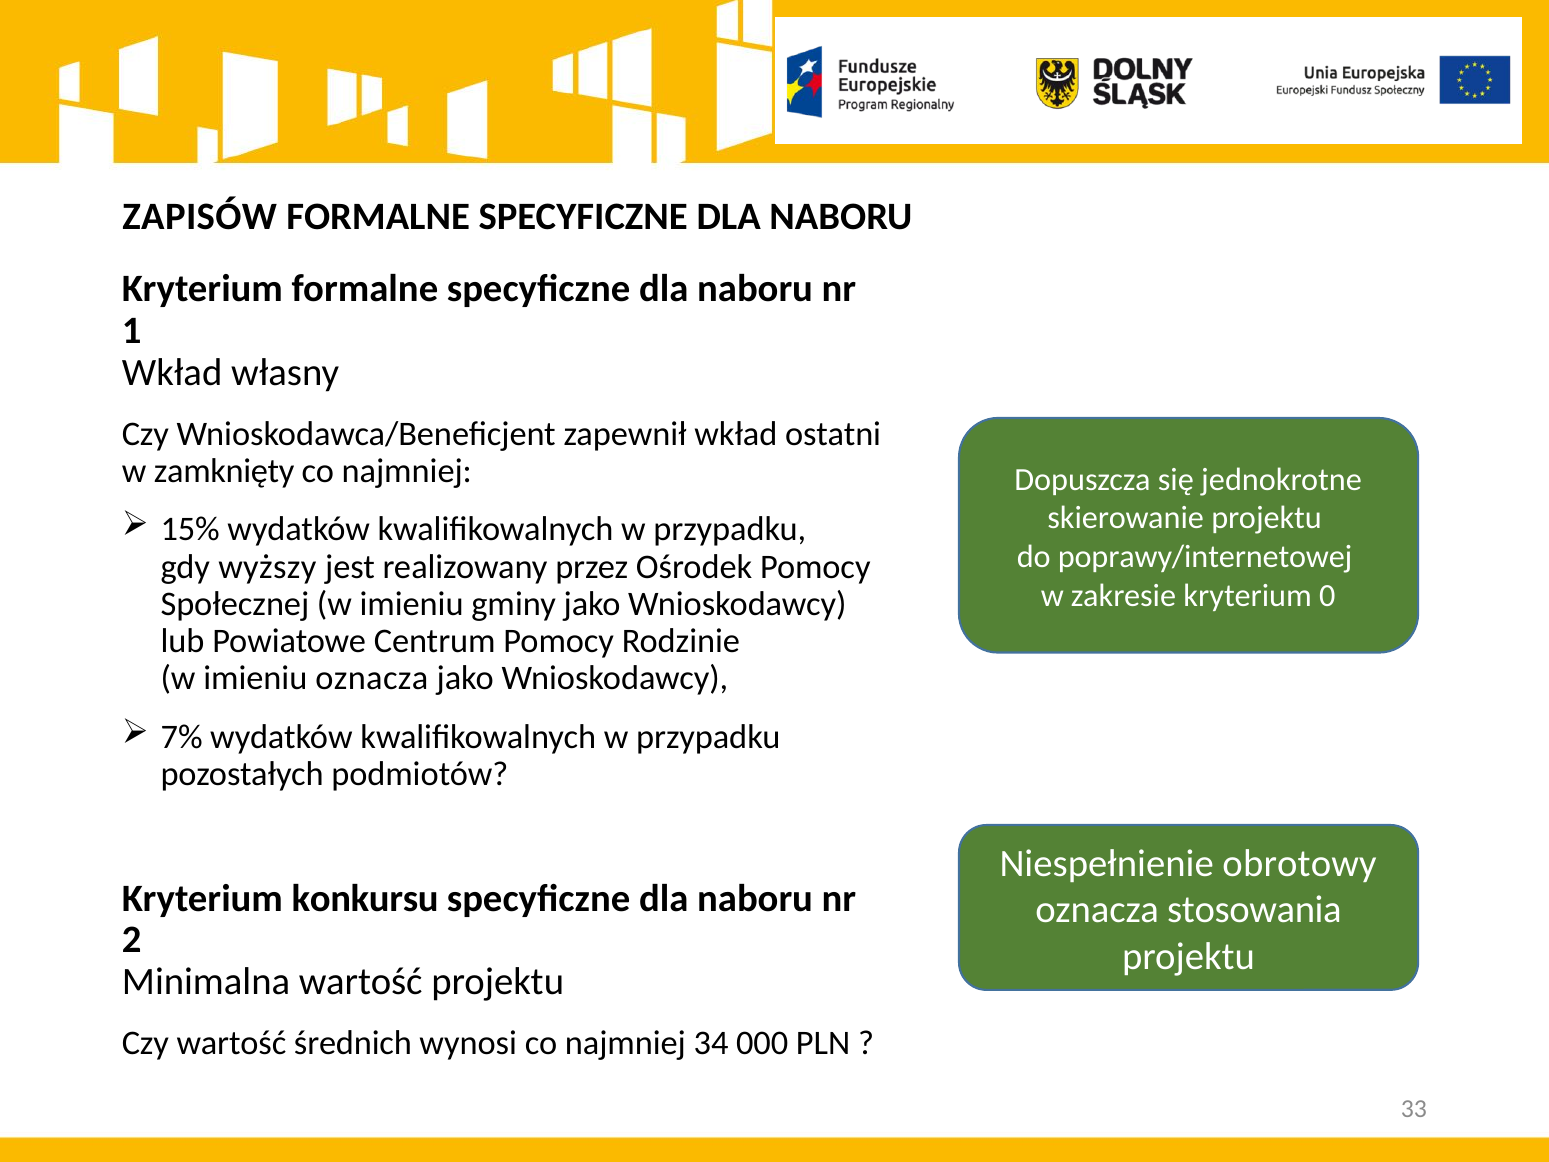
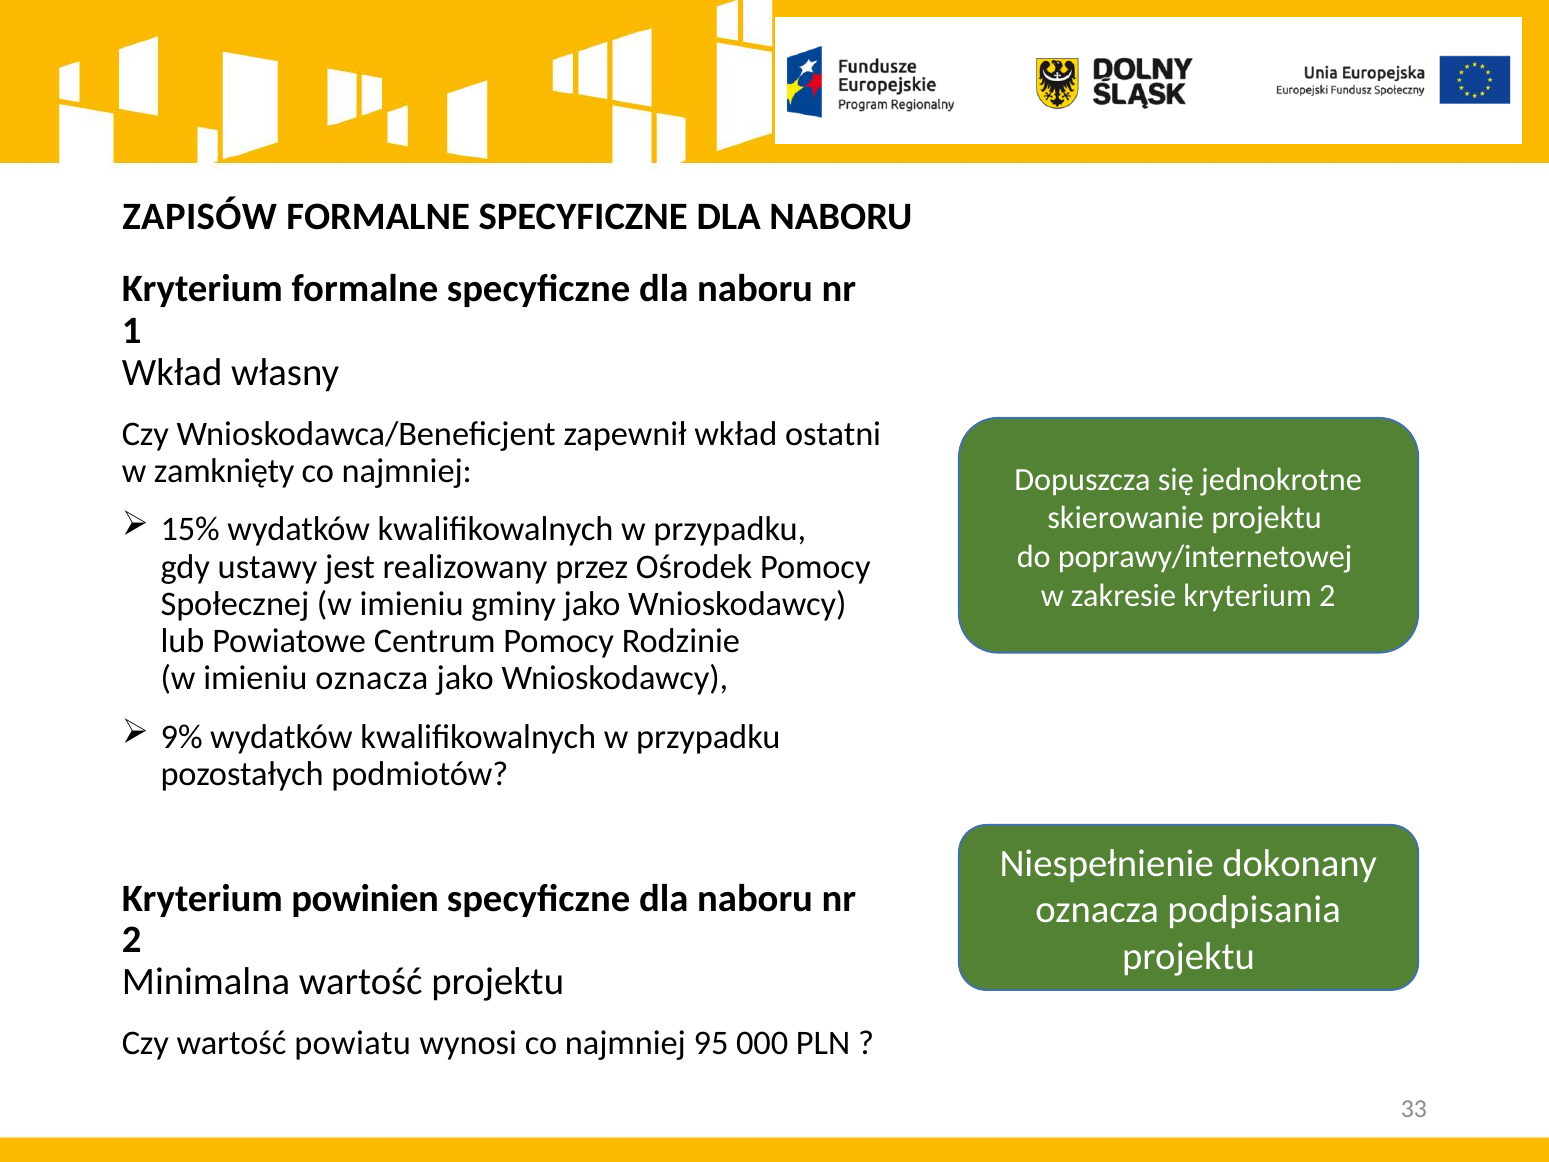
wyższy: wyższy -> ustawy (267, 567)
kryterium 0: 0 -> 2 (1327, 595)
7%: 7% -> 9% (182, 737)
obrotowy: obrotowy -> dokonany (1300, 863)
konkursu: konkursu -> powinien (365, 898)
stosowania: stosowania -> podpisania (1254, 910)
średnich: średnich -> powiatu (353, 1043)
34: 34 -> 95 (711, 1043)
